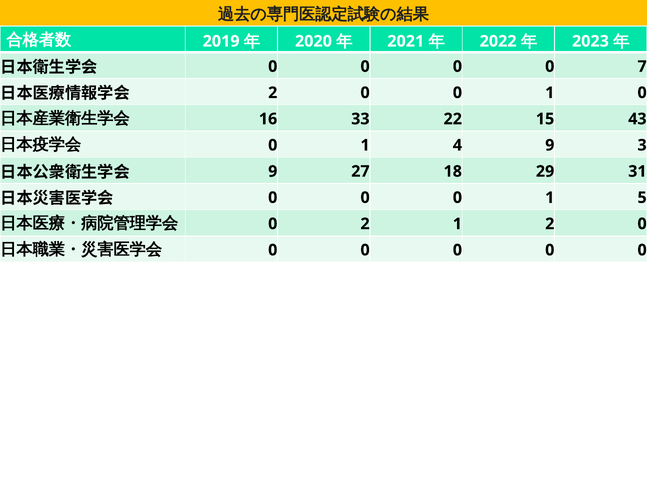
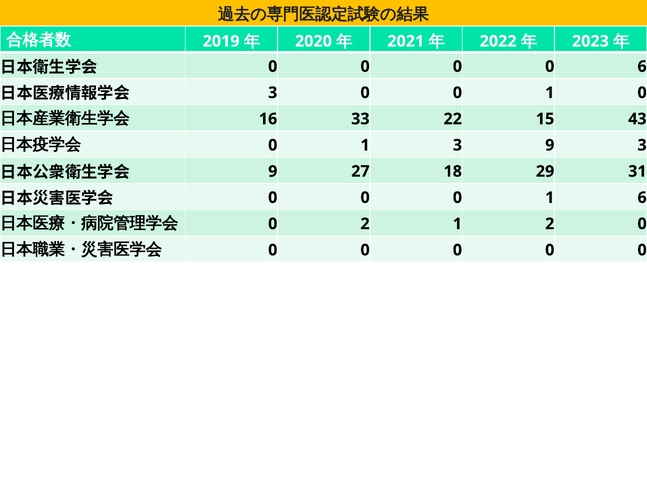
0 7: 7 -> 6 (642, 67)
2: 2 -> 3 (273, 93)
1 4: 4 -> 3 (457, 145)
1 5: 5 -> 6 (642, 198)
